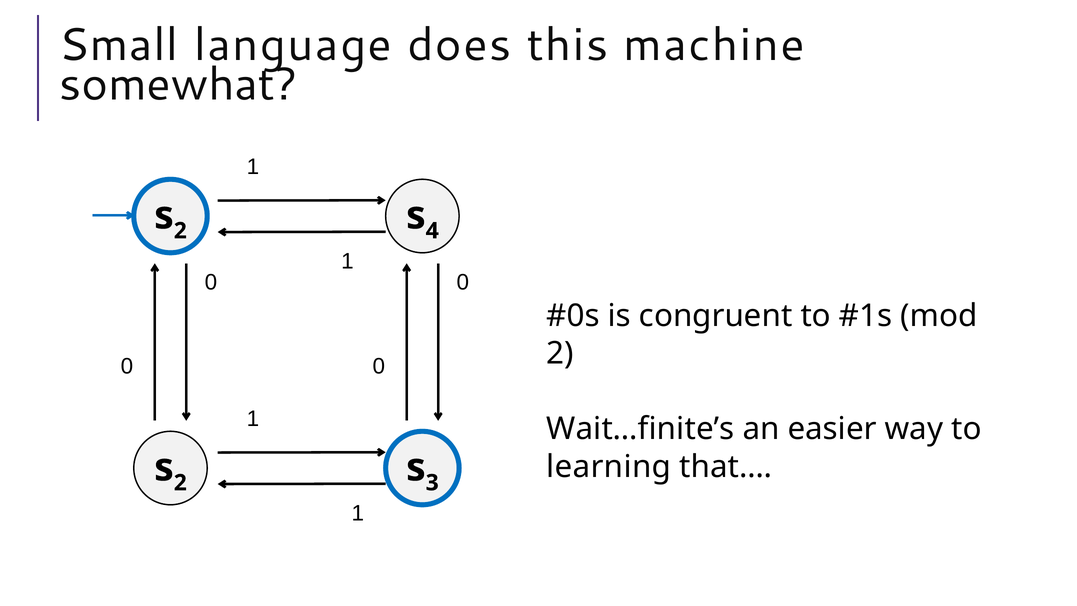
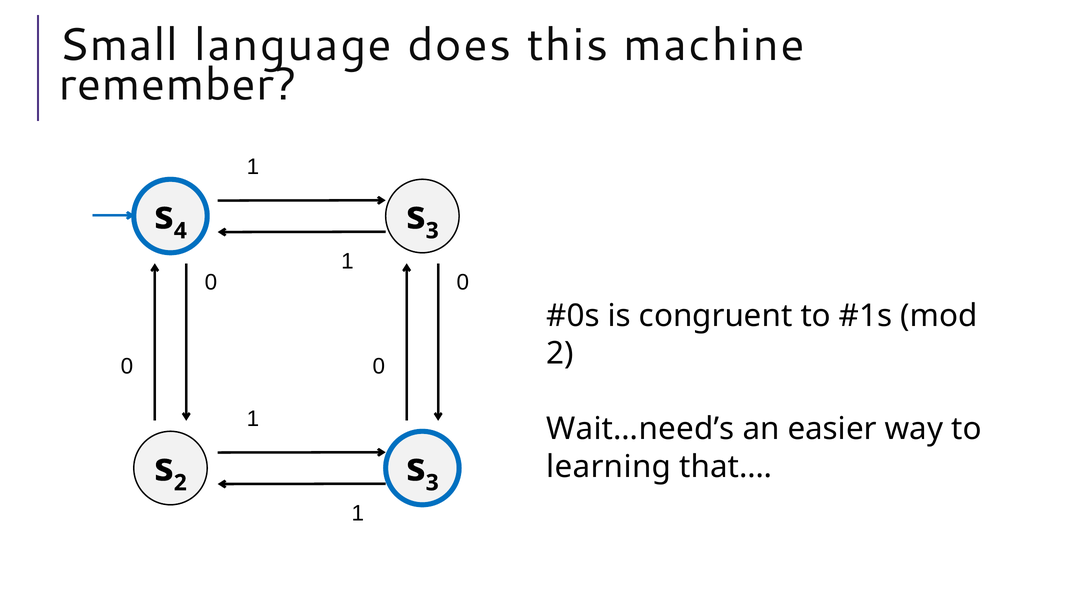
somewhat: somewhat -> remember (178, 85)
2: 2 -> 4 (180, 231)
4: 4 -> 3 (432, 231)
Wait…finite’s: Wait…finite’s -> Wait…need’s (640, 429)
